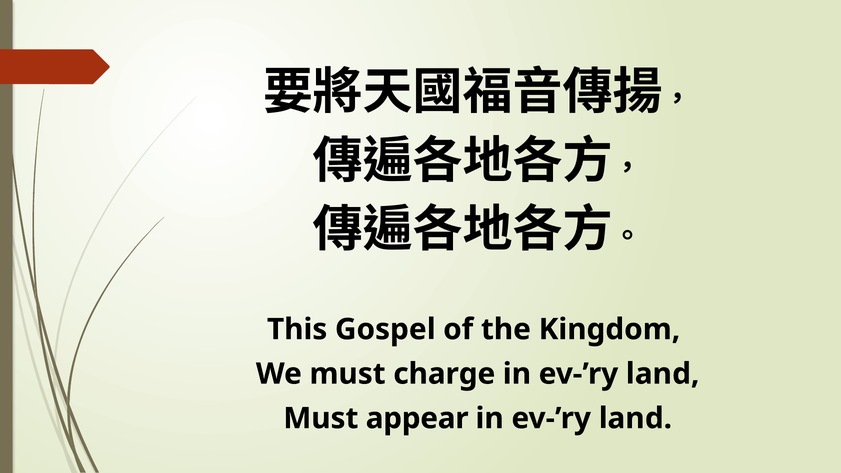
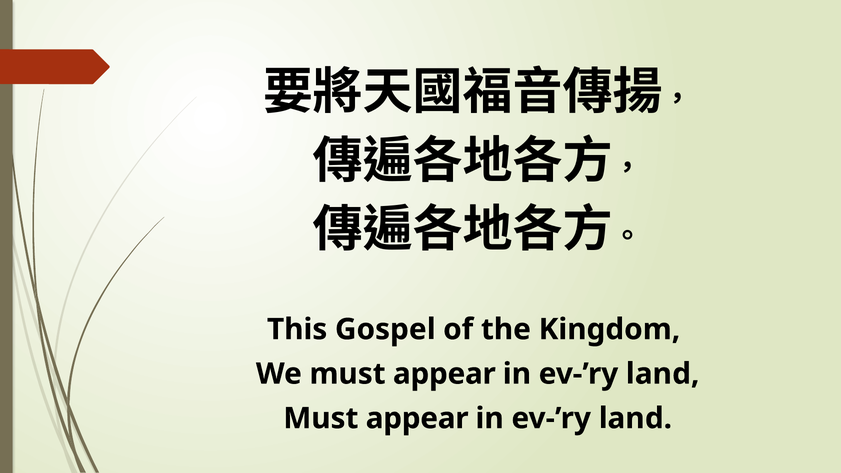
We must charge: charge -> appear (444, 374)
